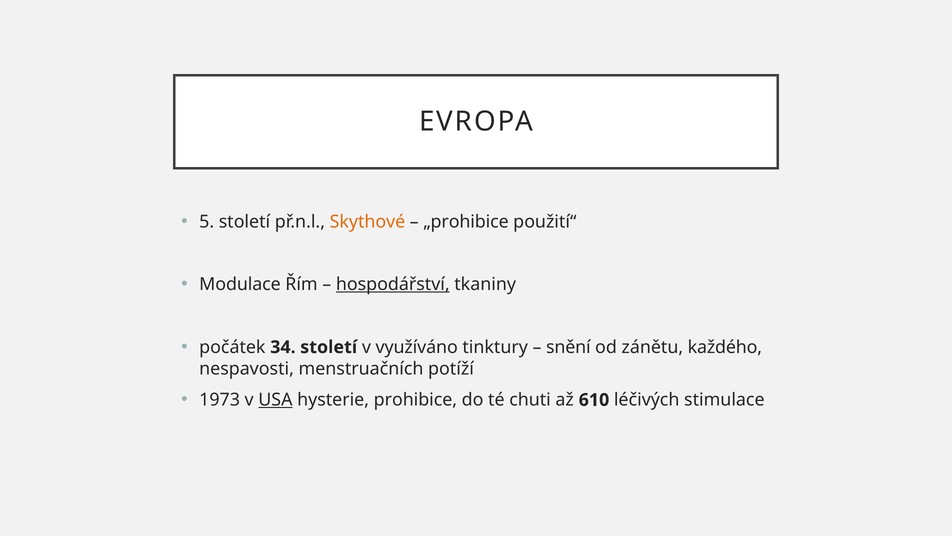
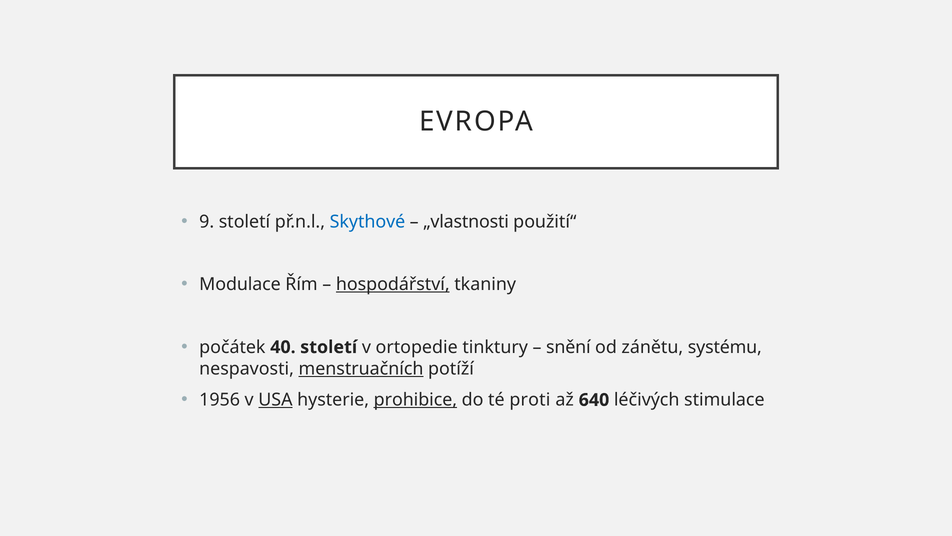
5: 5 -> 9 (207, 222)
Skythové colour: orange -> blue (367, 222)
„prohibice: „prohibice -> „vlastnosti (466, 222)
34: 34 -> 40 (283, 347)
využíváno: využíváno -> ortopedie (417, 347)
každého: každého -> systému (725, 347)
menstruačních underline: none -> present (361, 368)
1973: 1973 -> 1956 (220, 400)
prohibice underline: none -> present (415, 400)
chuti: chuti -> proti (530, 400)
610: 610 -> 640 (594, 400)
